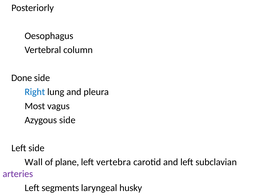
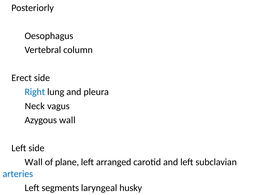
Done: Done -> Erect (22, 78)
Most: Most -> Neck (35, 106)
Azygous side: side -> wall (67, 120)
vertebra: vertebra -> arranged (114, 162)
arteries colour: purple -> blue (18, 174)
